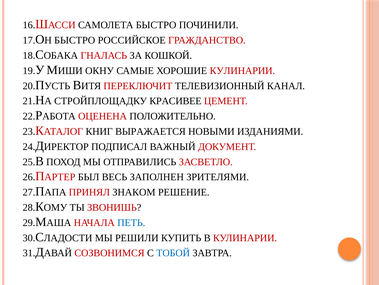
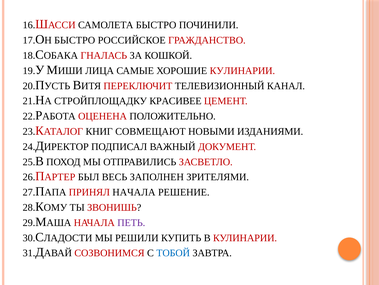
ОКНУ: ОКНУ -> ЛИЦА (100, 71)
ВЫРАЖАЕТСЯ: ВЫРАЖАЕТСЯ -> СОВМЕЩАЮТ (150, 131)
ПРИНЯЛ ЗНАКОМ: ЗНАКОМ -> НАЧАЛА (134, 192)
ПЕТЬ colour: blue -> purple (131, 222)
